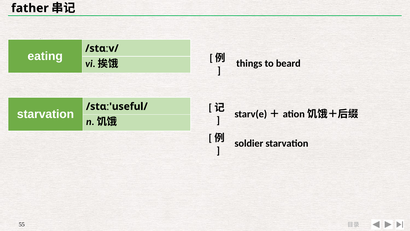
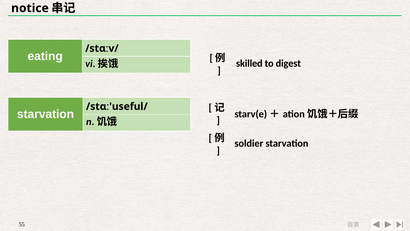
father: father -> notice (30, 8)
things: things -> skilled (249, 63)
beard: beard -> digest (288, 63)
